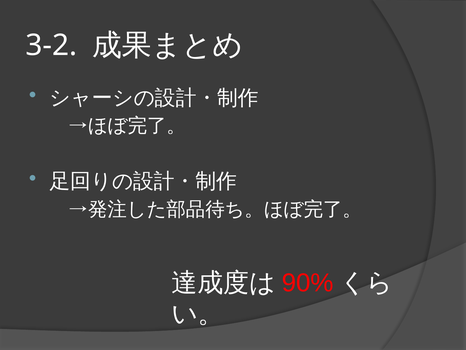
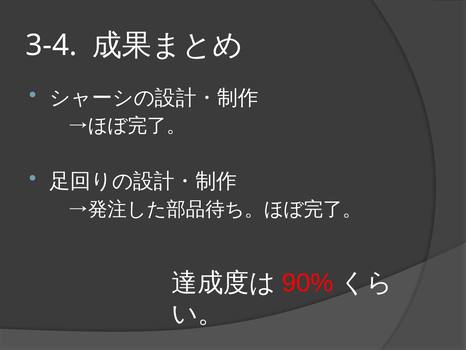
3-2: 3-2 -> 3-4 (51, 45)
